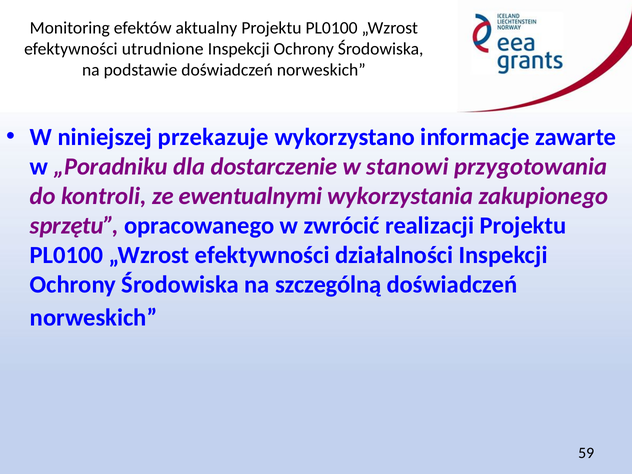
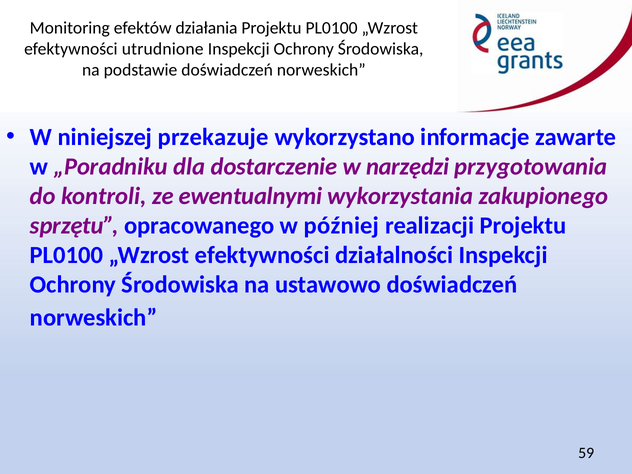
aktualny: aktualny -> działania (207, 28)
stanowi: stanowi -> narzędzi (408, 167)
zwrócić: zwrócić -> później (341, 226)
szczególną: szczególną -> ustawowo (328, 285)
